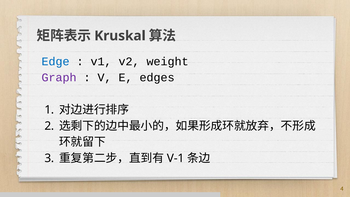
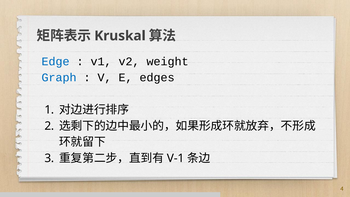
Graph colour: purple -> blue (59, 78)
